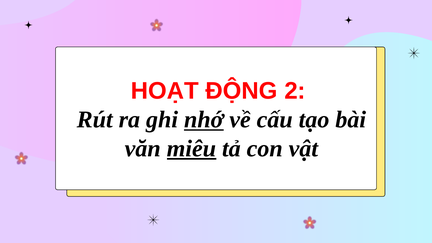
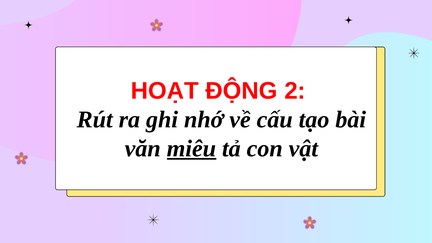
nhớ underline: present -> none (204, 120)
